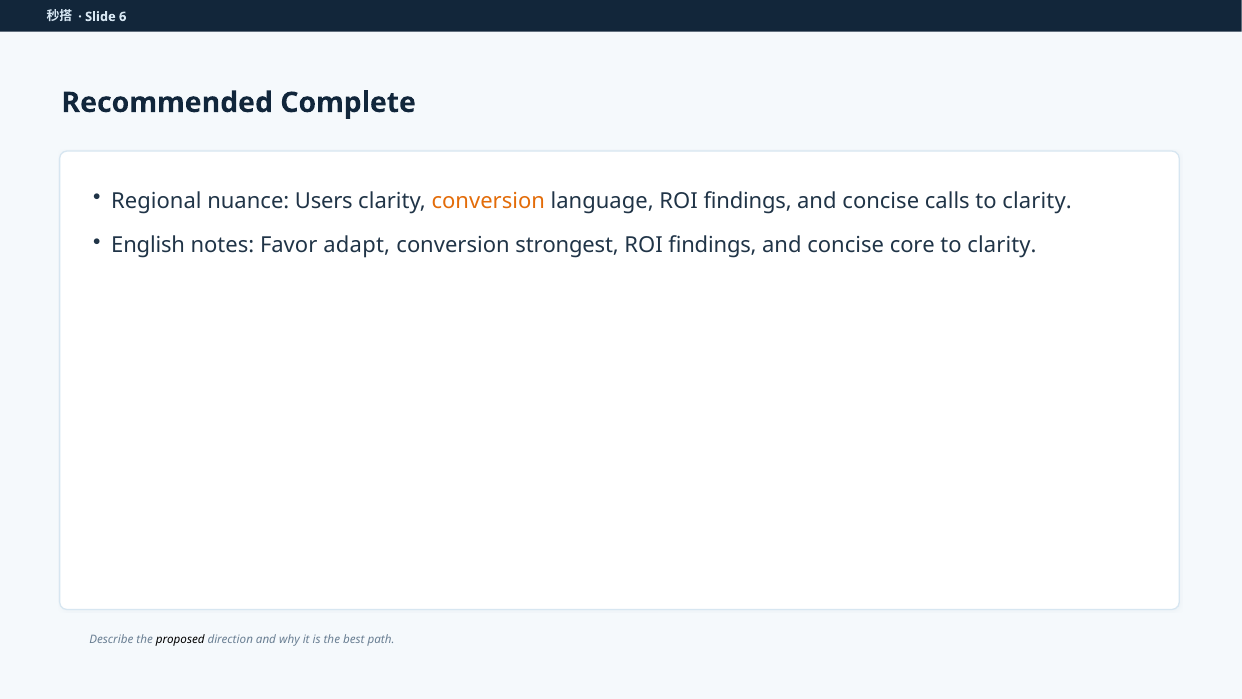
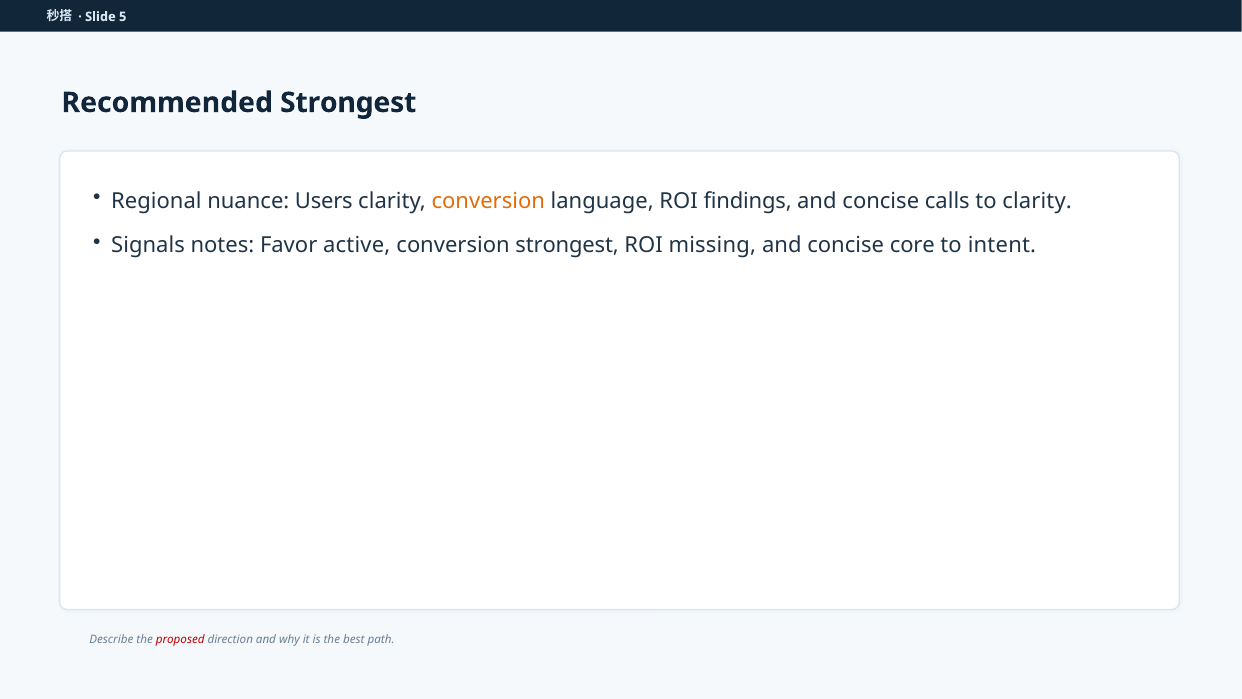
6: 6 -> 5 (123, 17)
Recommended Complete: Complete -> Strongest (348, 103)
English: English -> Signals (148, 246)
adapt: adapt -> active (357, 246)
findings: findings -> missing (712, 246)
clarity: clarity -> intent (1002, 246)
proposed colour: black -> red (180, 640)
